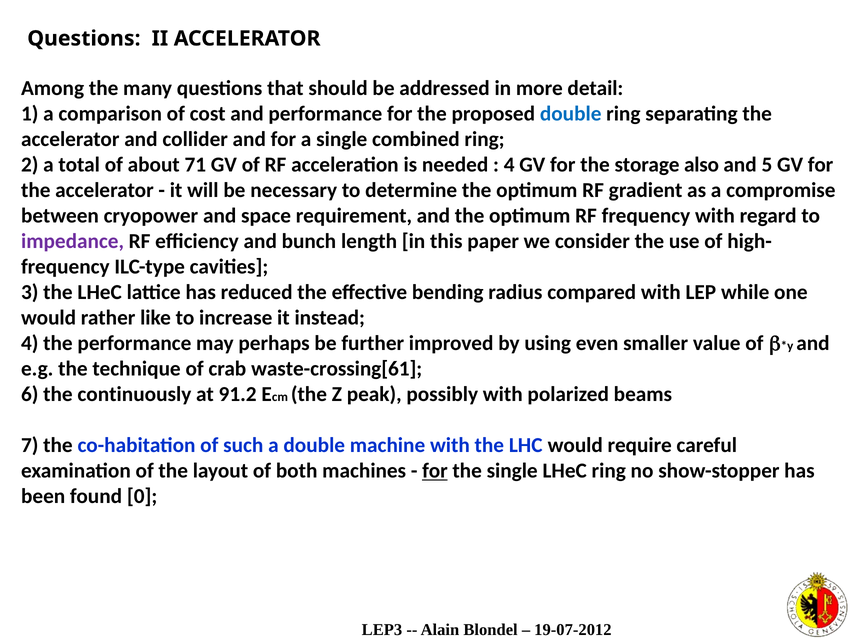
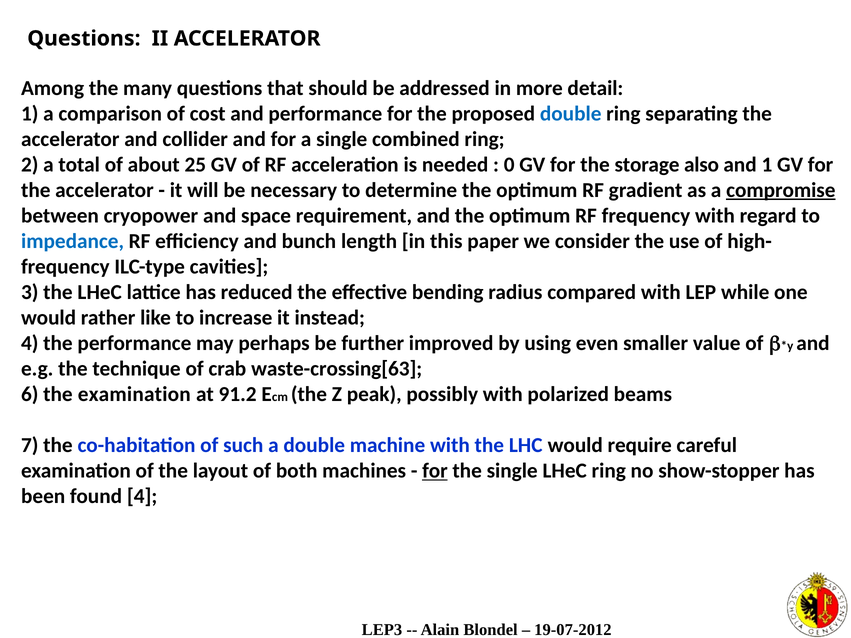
71: 71 -> 25 (195, 165)
4: 4 -> 0 (509, 165)
and 5: 5 -> 1 (767, 165)
compromise underline: none -> present (781, 190)
impedance colour: purple -> blue (73, 241)
waste-crossing[61: waste-crossing[61 -> waste-crossing[63 (337, 369)
the continuously: continuously -> examination (134, 394)
found 0: 0 -> 4 (142, 497)
